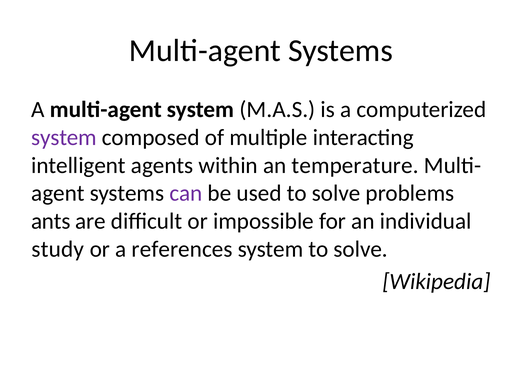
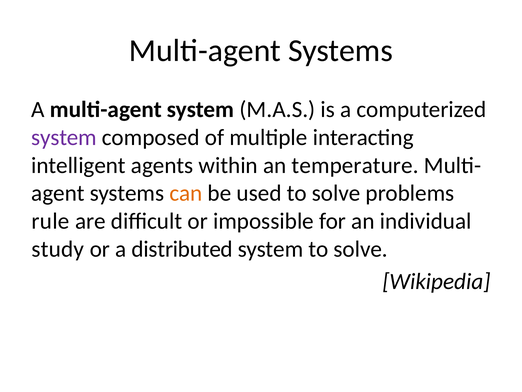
can colour: purple -> orange (186, 193)
ants: ants -> rule (51, 221)
references: references -> distributed (182, 249)
